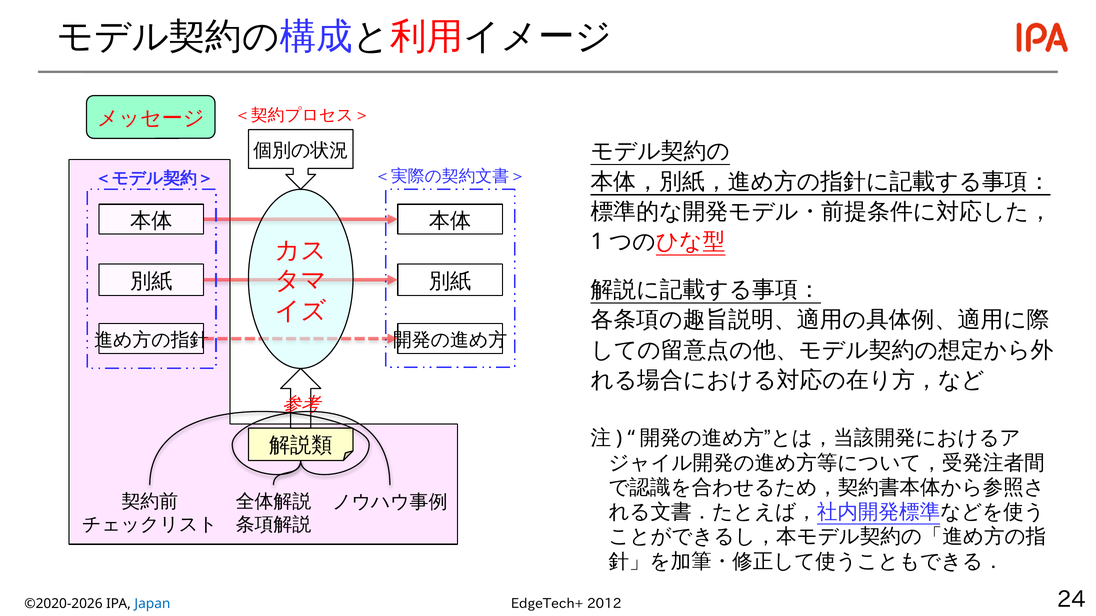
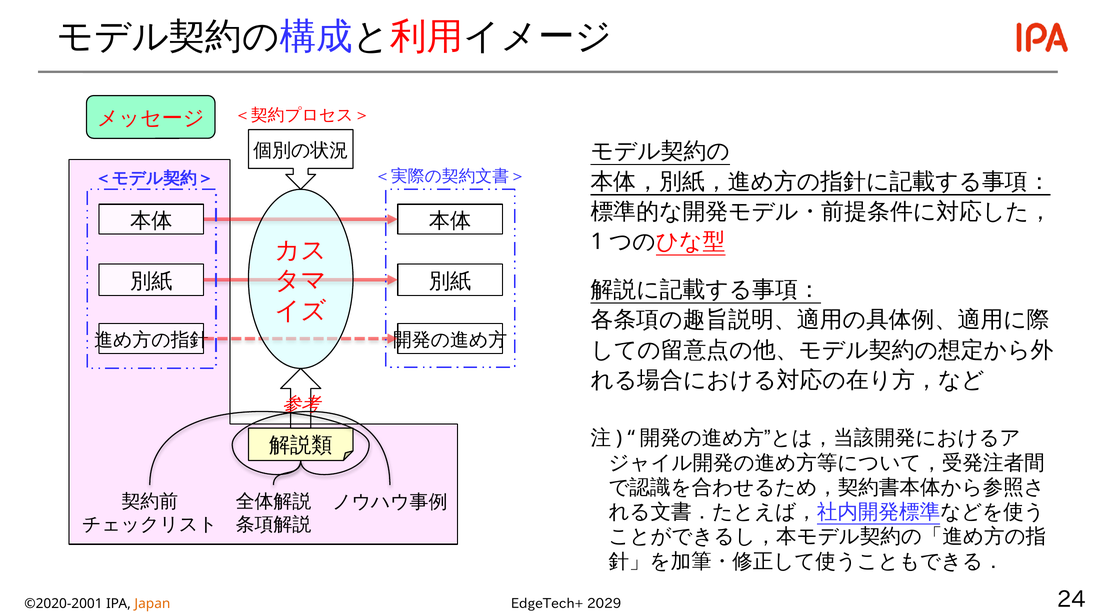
2012: 2012 -> 2029 (604, 604)
©2020-2026: ©2020-2026 -> ©2020-2001 (63, 604)
Japan colour: blue -> orange (152, 604)
